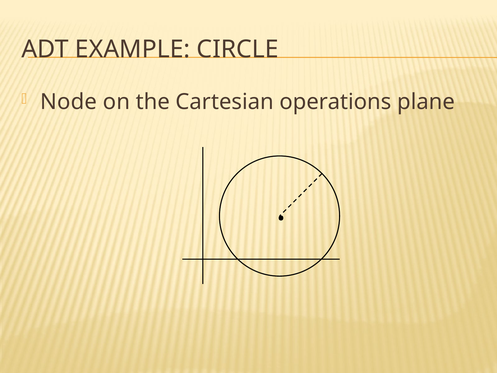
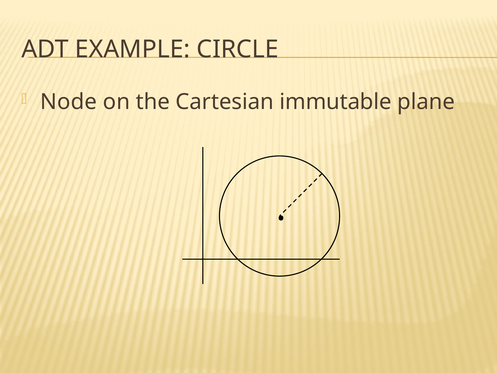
operations: operations -> immutable (336, 102)
